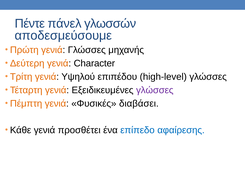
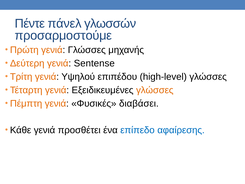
αποδεσμεύσουμε: αποδεσμεύσουμε -> προσαρμοστούμε (63, 36)
Character: Character -> Sentense (94, 63)
γλώσσες colour: purple -> orange (155, 90)
